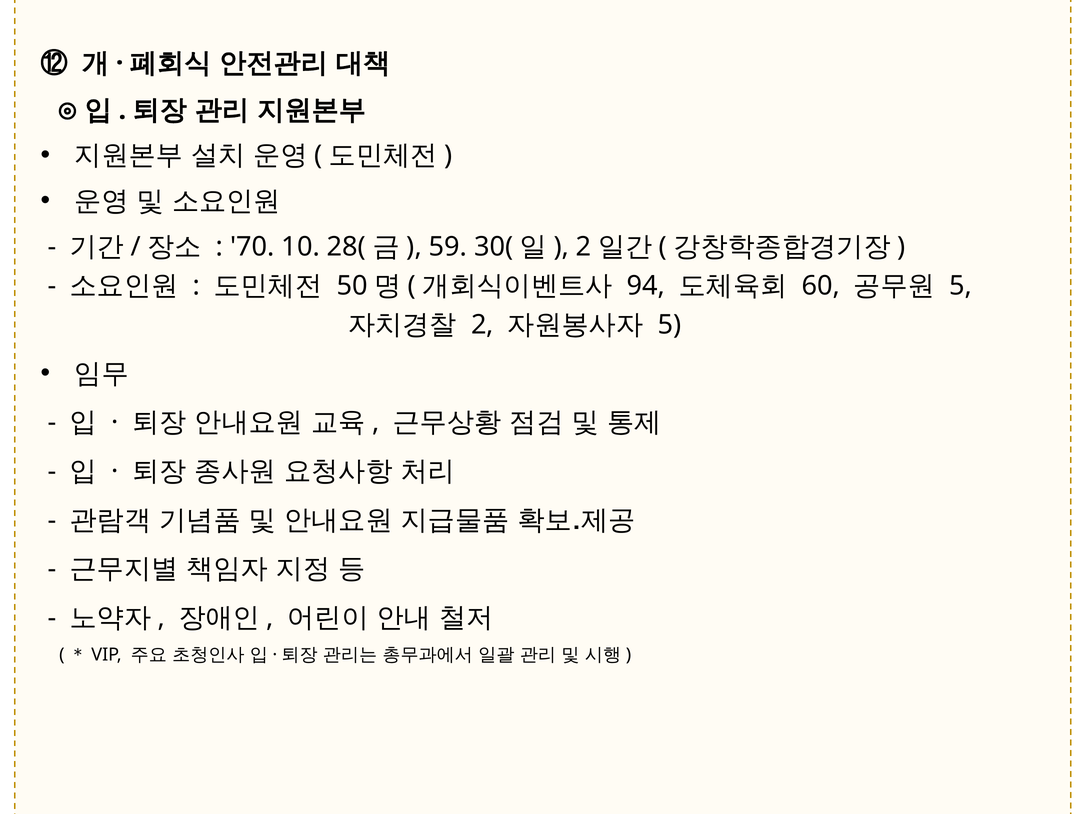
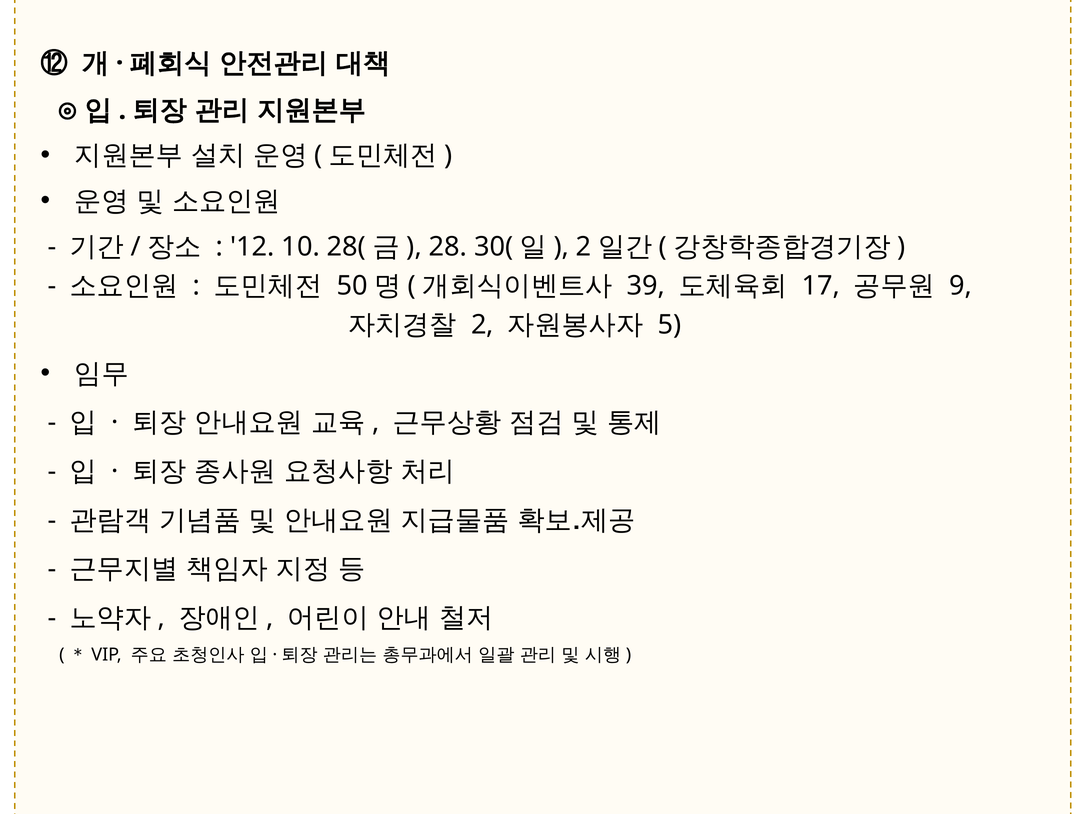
70: 70 -> 12 (252, 247)
59: 59 -> 28 (448, 247)
94: 94 -> 39 (646, 286)
60: 60 -> 17 (821, 286)
5: 5 -> 9 (961, 286)
